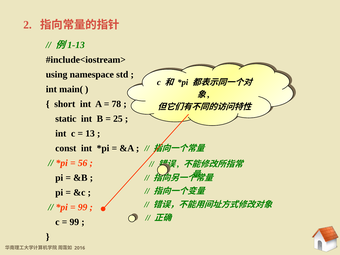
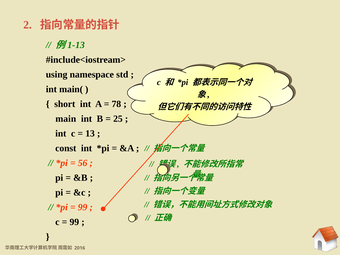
static: static -> main (66, 119)
